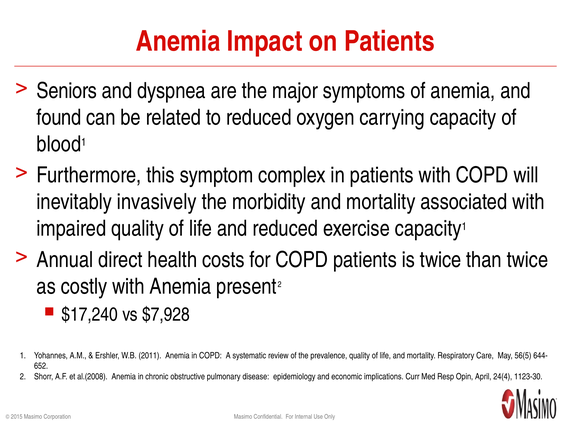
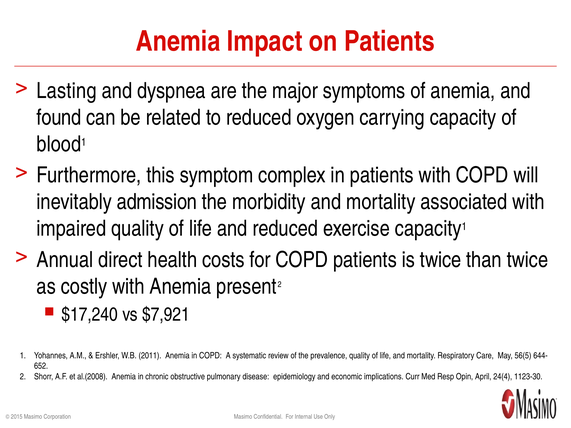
Seniors: Seniors -> Lasting (67, 91)
invasively: invasively -> admission (157, 202)
$7,928: $7,928 -> $7,921 (166, 315)
